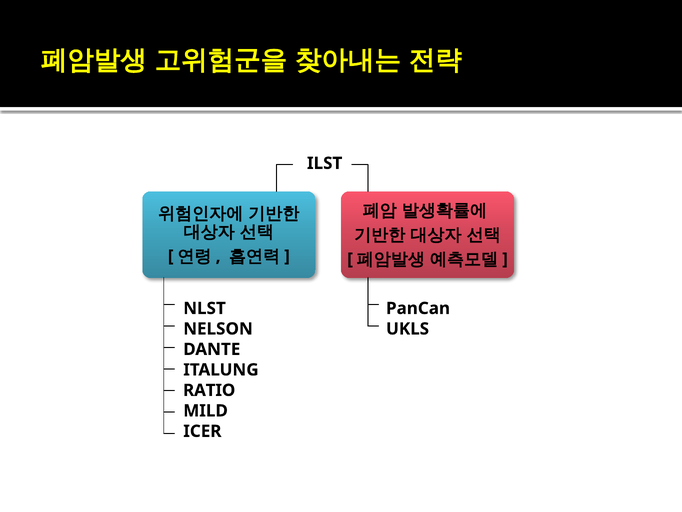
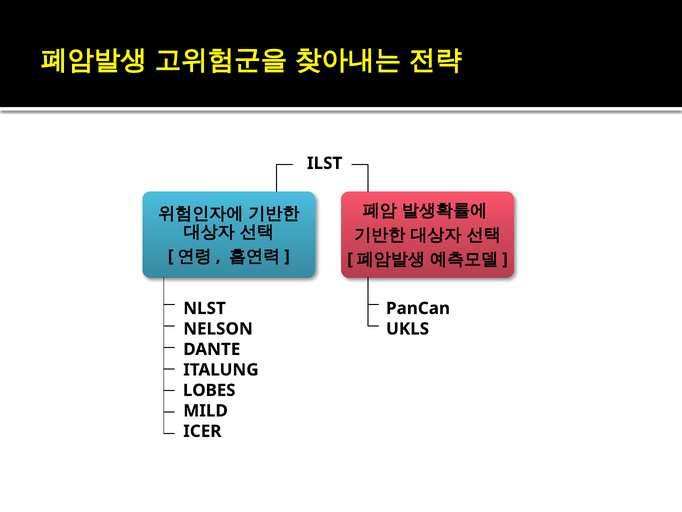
RATIO: RATIO -> LOBES (209, 390)
